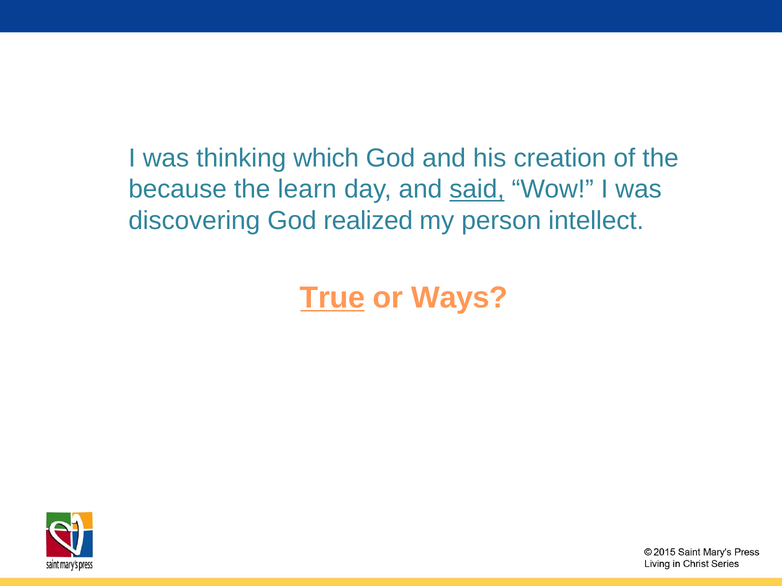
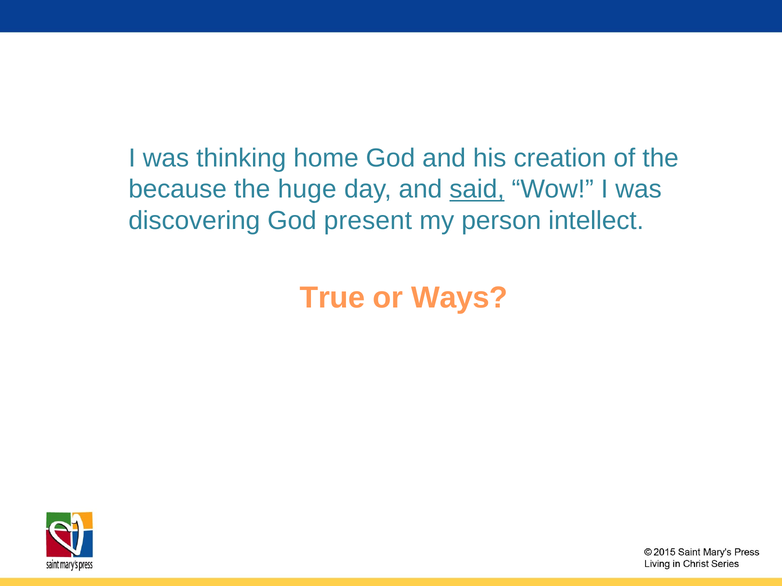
which: which -> home (326, 158)
learn: learn -> huge (307, 190)
realized: realized -> present (368, 221)
True underline: present -> none (332, 298)
